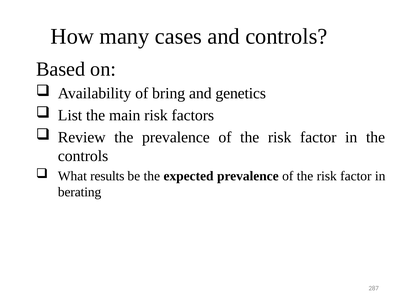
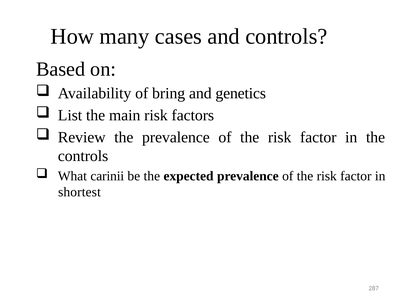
results: results -> carinii (107, 176)
berating: berating -> shortest (79, 192)
